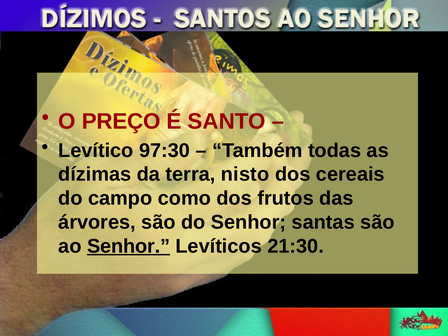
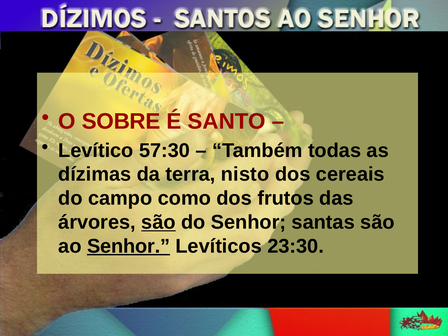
PREÇO: PREÇO -> SOBRE (121, 121)
97:30: 97:30 -> 57:30 (165, 151)
são underline: none -> present (158, 222)
21:30: 21:30 -> 23:30 (296, 246)
